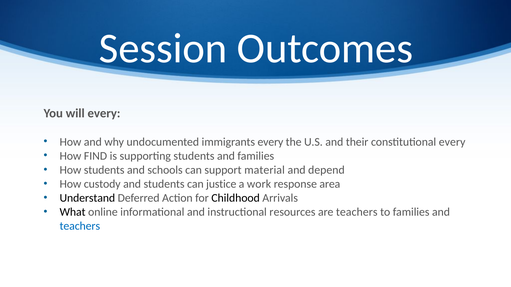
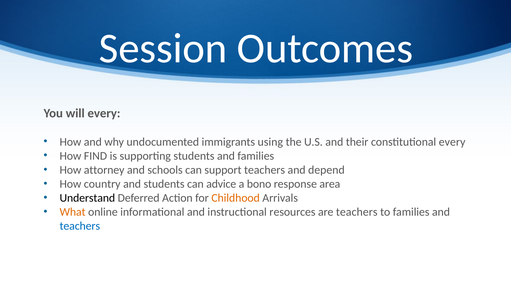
immigrants every: every -> using (270, 142)
How students: students -> attorney (104, 170)
support material: material -> teachers (265, 170)
custody: custody -> country (102, 184)
justice: justice -> advice (221, 184)
work: work -> bono (259, 184)
Childhood colour: black -> orange (236, 198)
What colour: black -> orange (73, 212)
